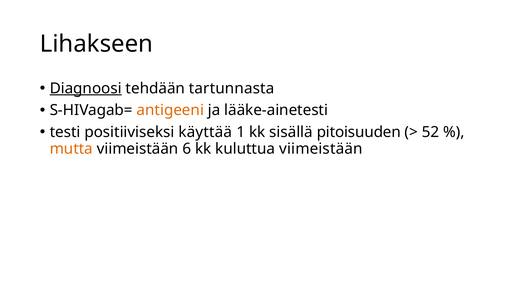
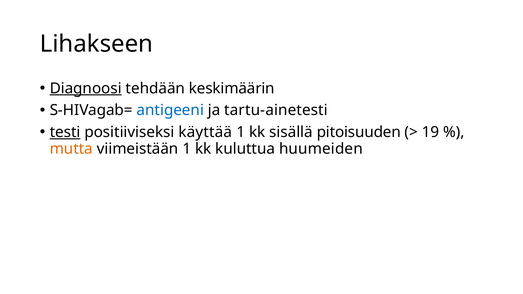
tartunnasta: tartunnasta -> keskimäärin (232, 88)
antigeeni colour: orange -> blue (170, 110)
lääke-ainetesti: lääke-ainetesti -> tartu-ainetesti (276, 110)
testi underline: none -> present (65, 132)
52: 52 -> 19 (431, 132)
viimeistään 6: 6 -> 1 (187, 149)
kuluttua viimeistään: viimeistään -> huumeiden (321, 149)
